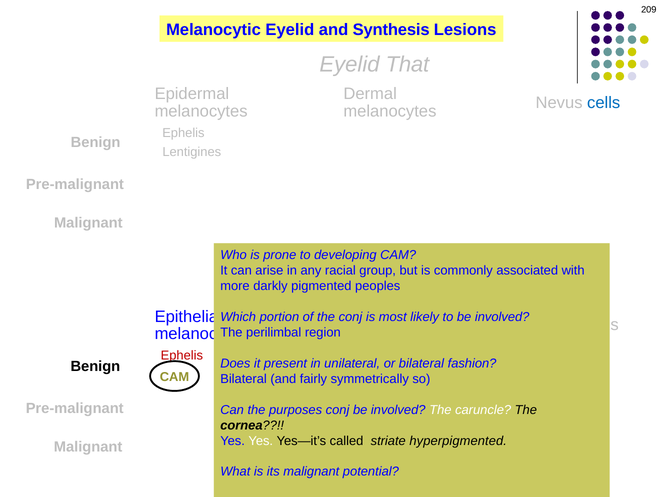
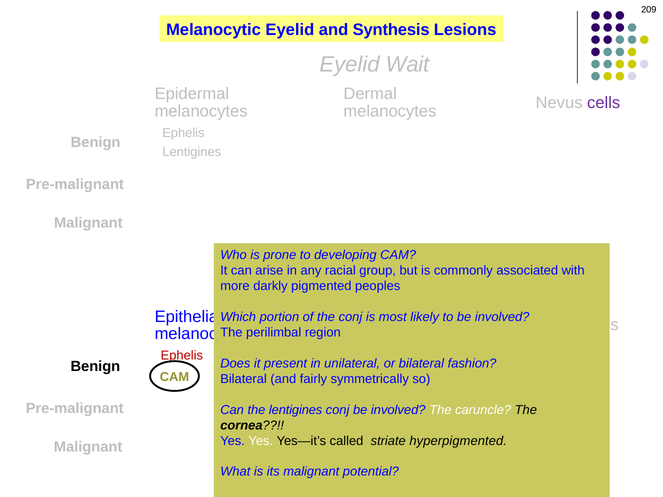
That: That -> Wait (407, 65)
cells colour: blue -> purple (604, 103)
the purposes: purposes -> lentigines (296, 410)
